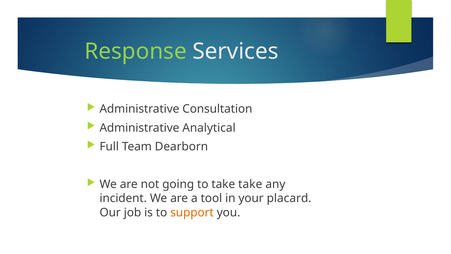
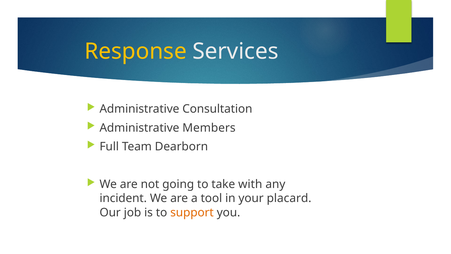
Response colour: light green -> yellow (136, 51)
Analytical: Analytical -> Members (209, 128)
take take: take -> with (250, 184)
